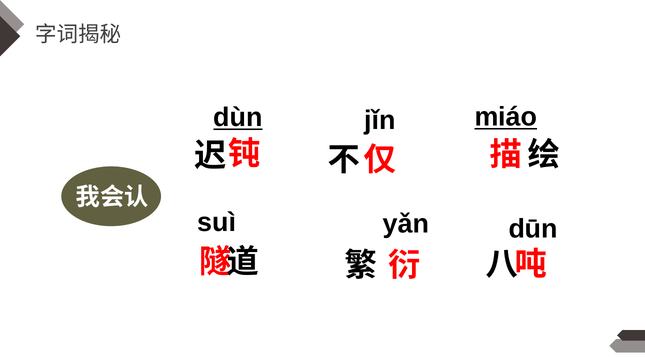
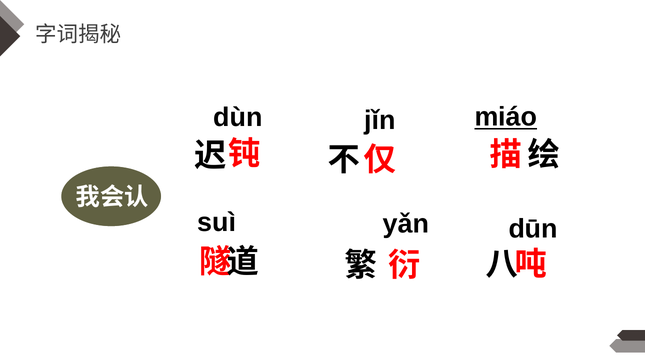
dùn underline: present -> none (238, 117)
